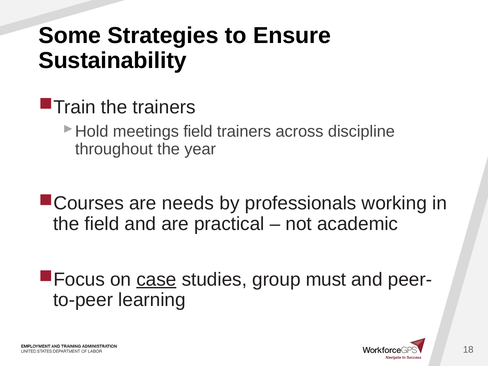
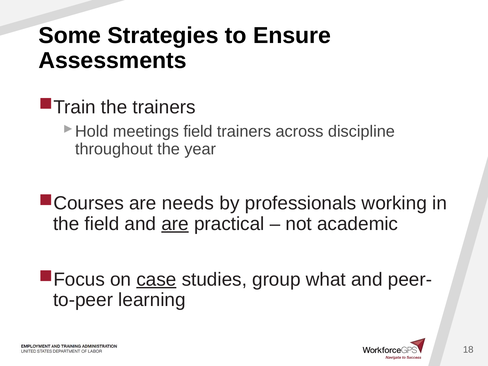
Sustainability: Sustainability -> Assessments (113, 61)
are underline: none -> present (175, 224)
must: must -> what (326, 279)
